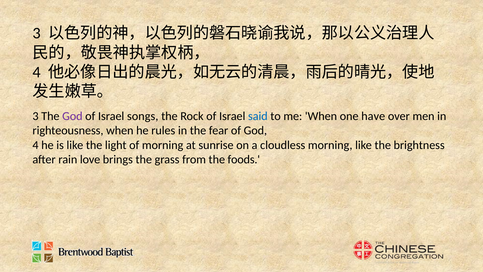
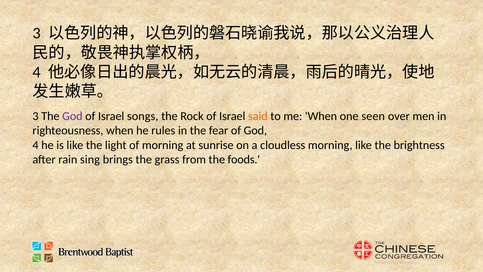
said colour: blue -> orange (258, 116)
have: have -> seen (373, 116)
love: love -> sing (90, 159)
